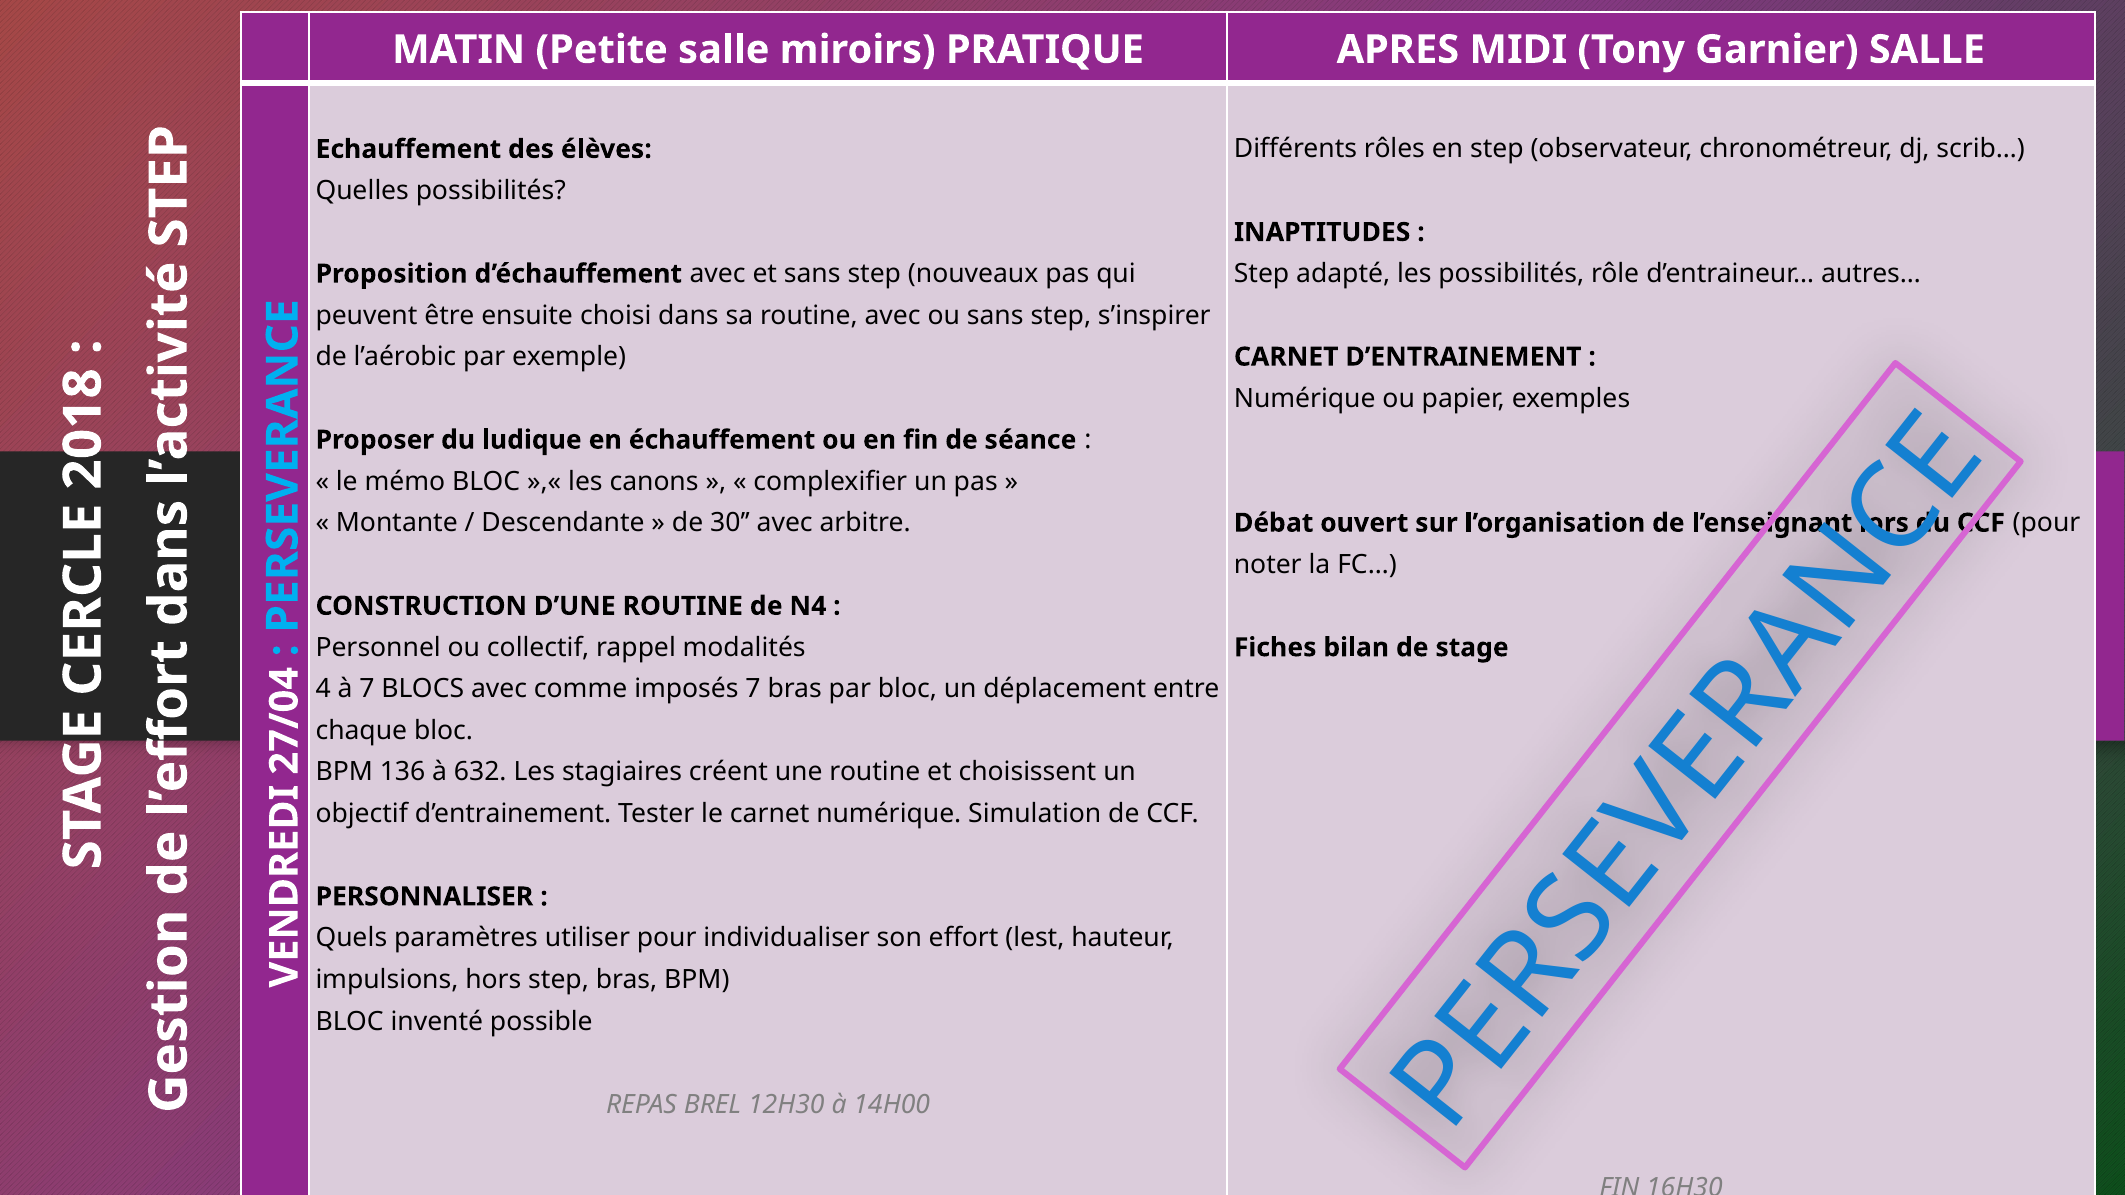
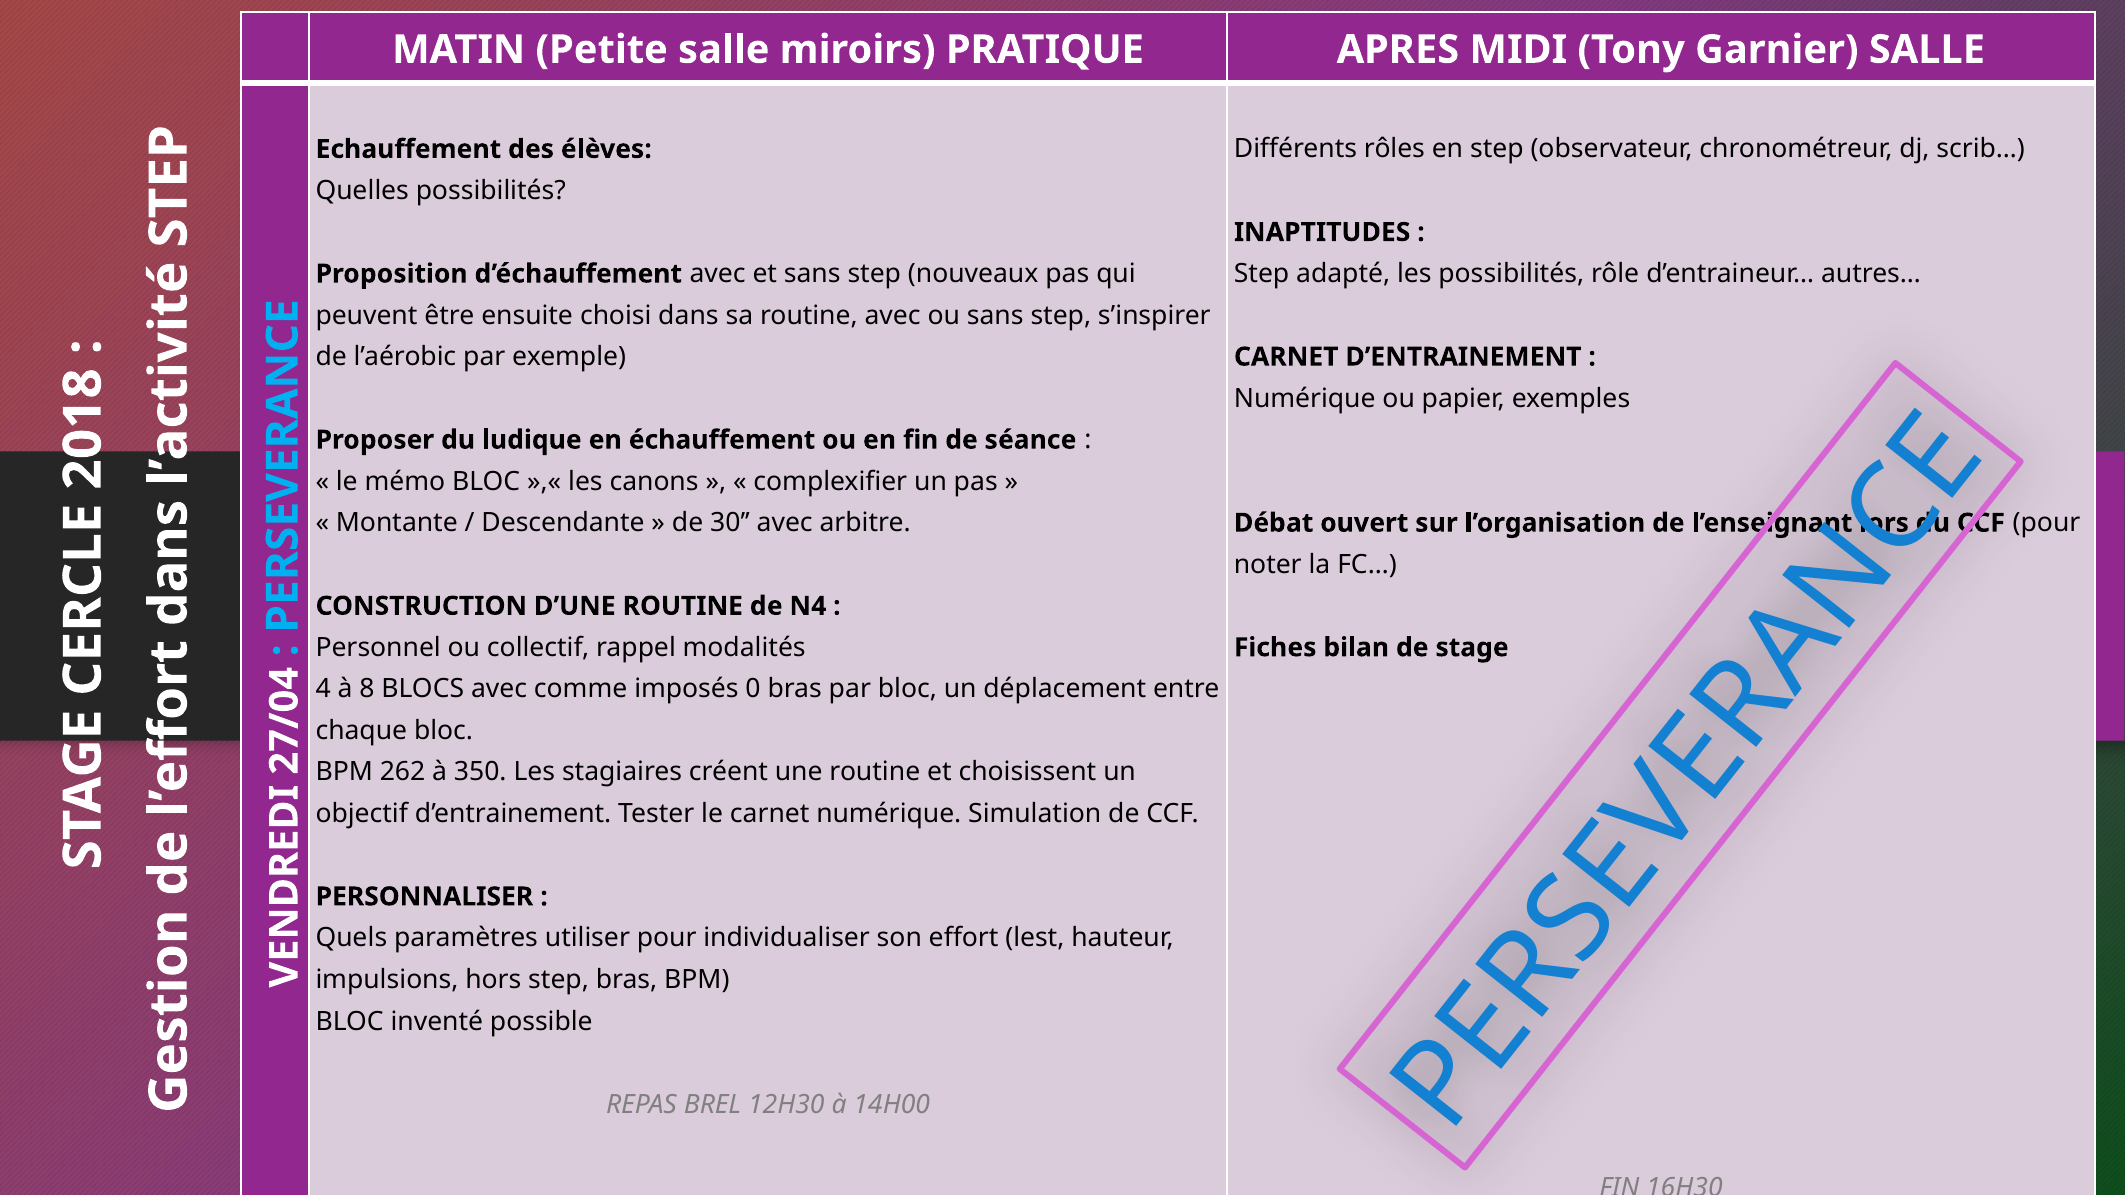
à 7: 7 -> 8 (367, 689)
imposés 7: 7 -> 0 (753, 689)
136: 136 -> 262 (403, 772)
632: 632 -> 350 (480, 772)
